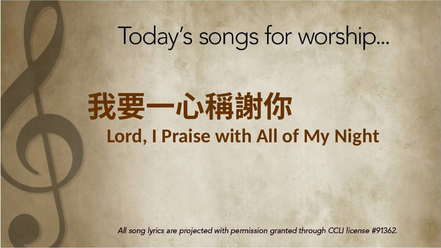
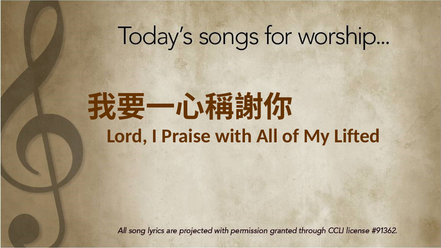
Night: Night -> Lifted (357, 136)
